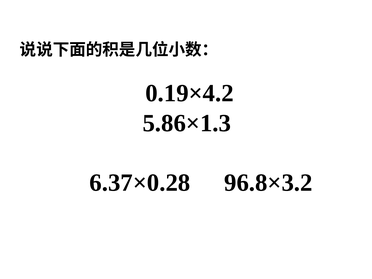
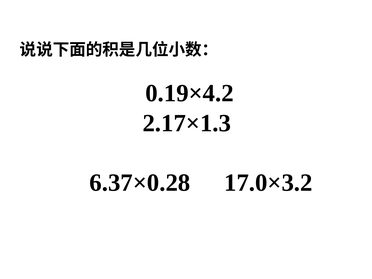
5.86×1.3: 5.86×1.3 -> 2.17×1.3 (187, 123)
96.8×3.2: 96.8×3.2 -> 17.0×3.2 (268, 183)
